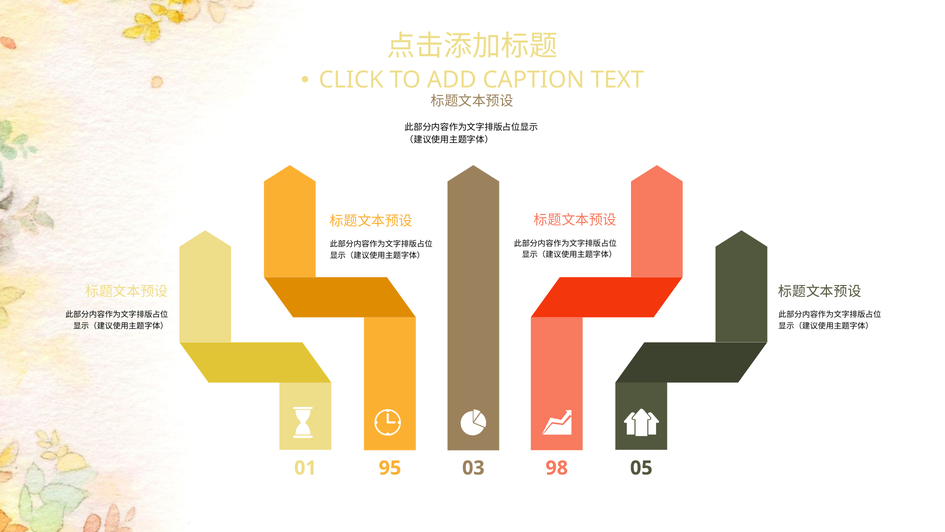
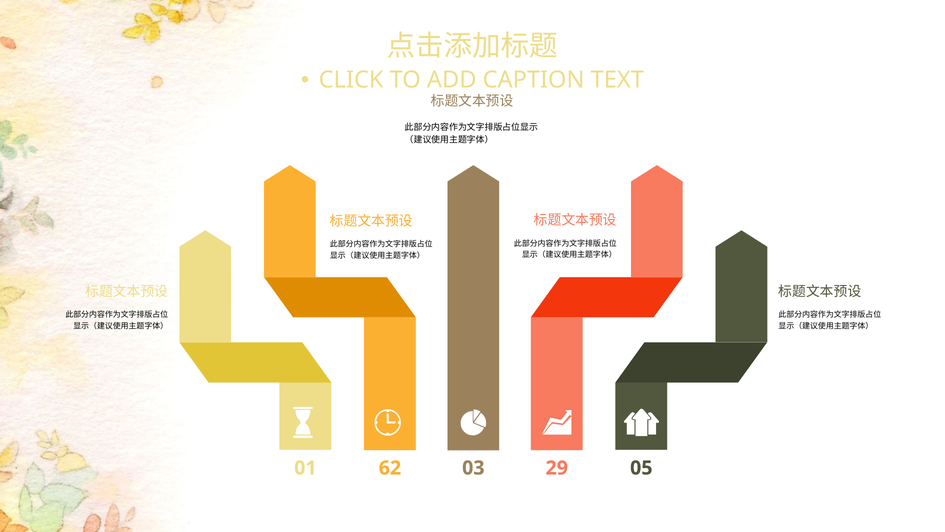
95: 95 -> 62 (390, 468)
98: 98 -> 29 (557, 468)
